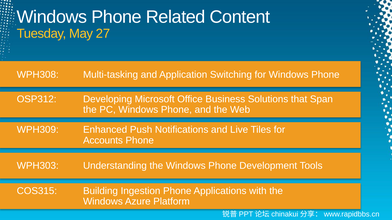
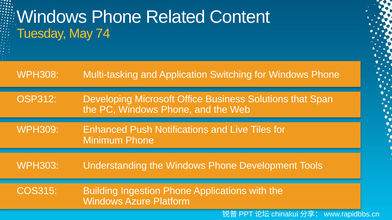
27: 27 -> 74 (103, 34)
Accounts: Accounts -> Minimum (103, 141)
